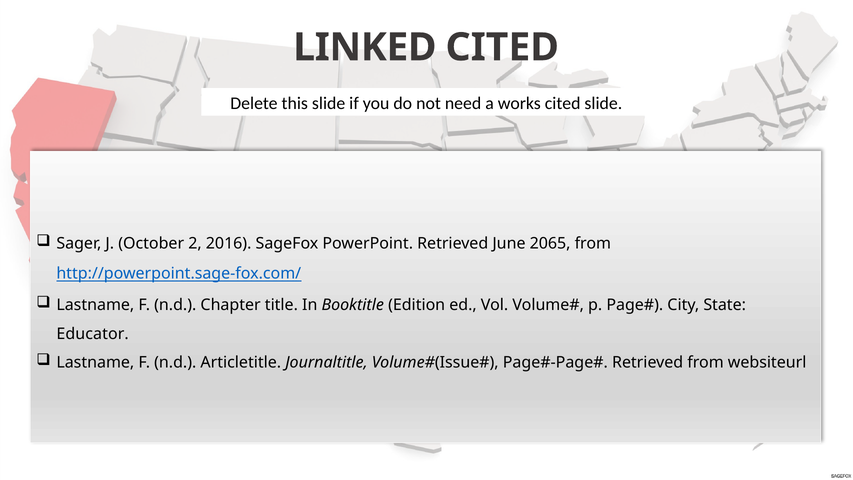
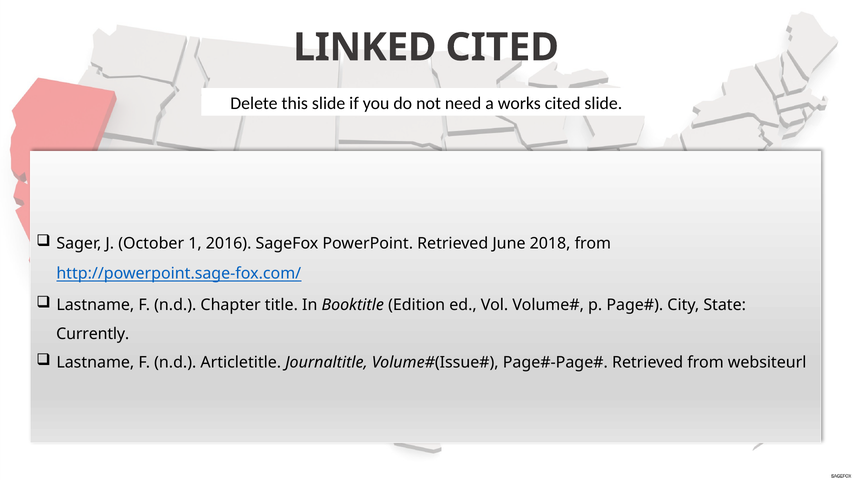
2: 2 -> 1 (195, 243)
2065: 2065 -> 2018 (550, 243)
Educator: Educator -> Currently (93, 334)
